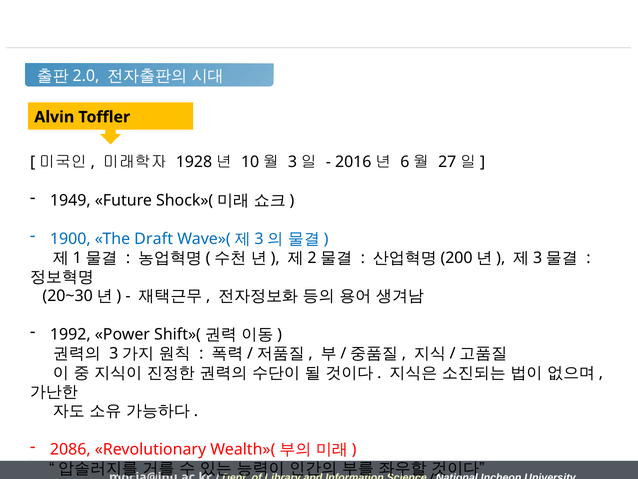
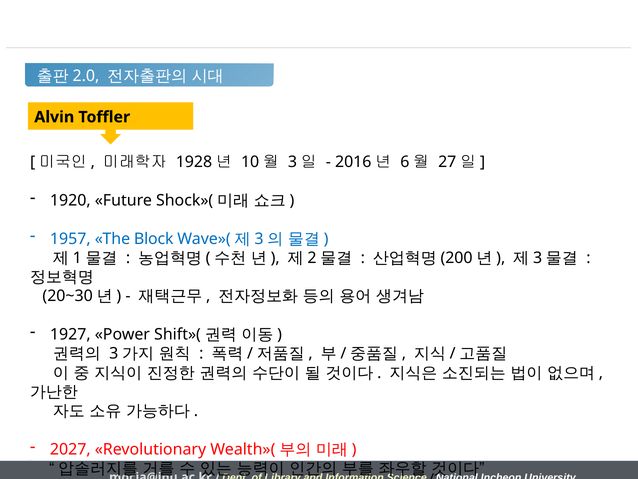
1949: 1949 -> 1920 (70, 200)
1900: 1900 -> 1957 (70, 238)
Draft: Draft -> Block (154, 238)
1992: 1992 -> 1927 (70, 334)
2086: 2086 -> 2027 (70, 449)
